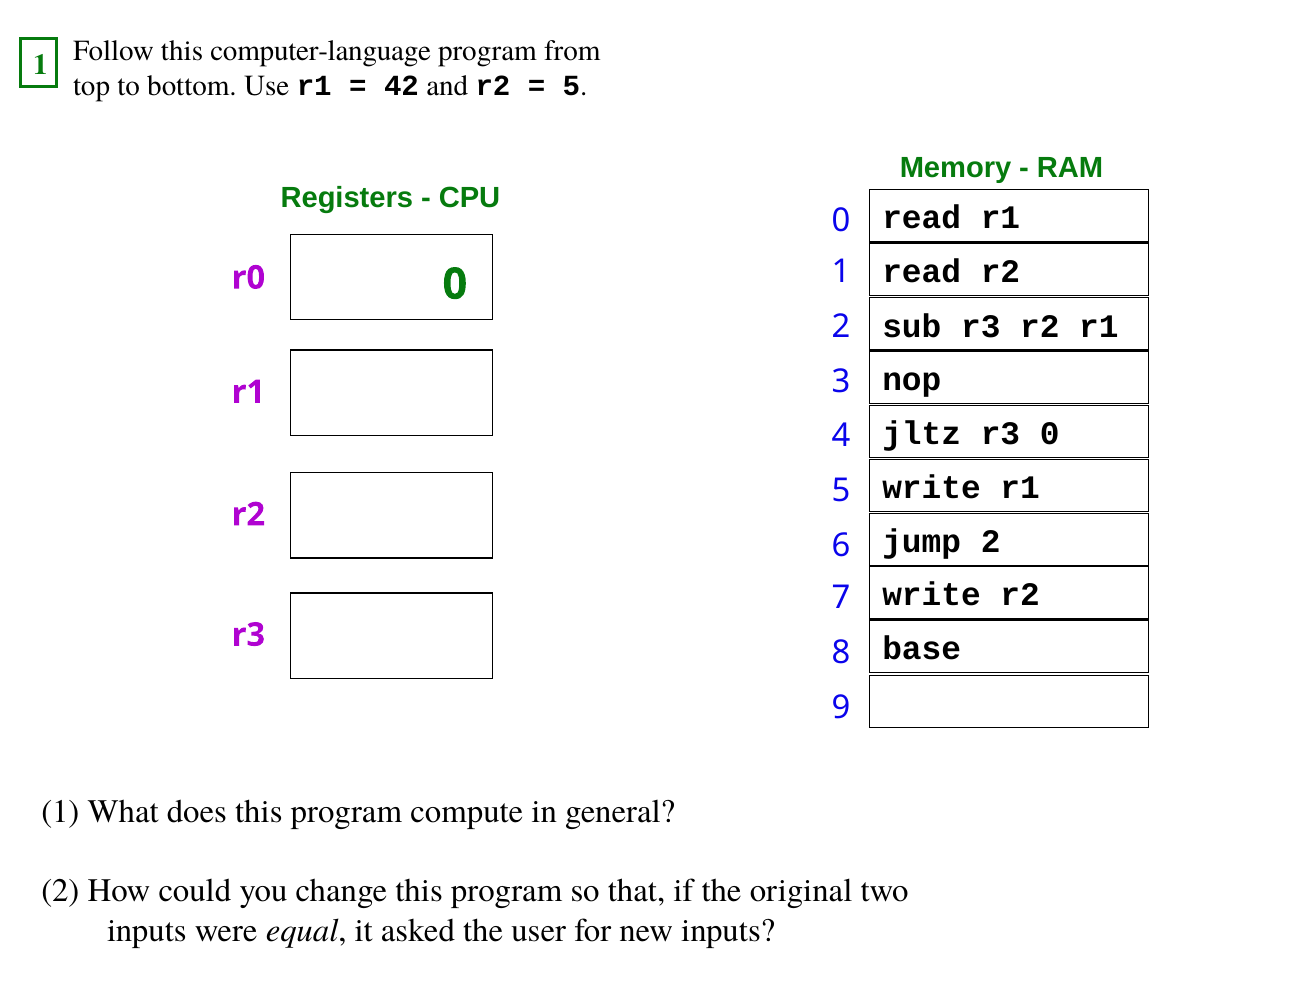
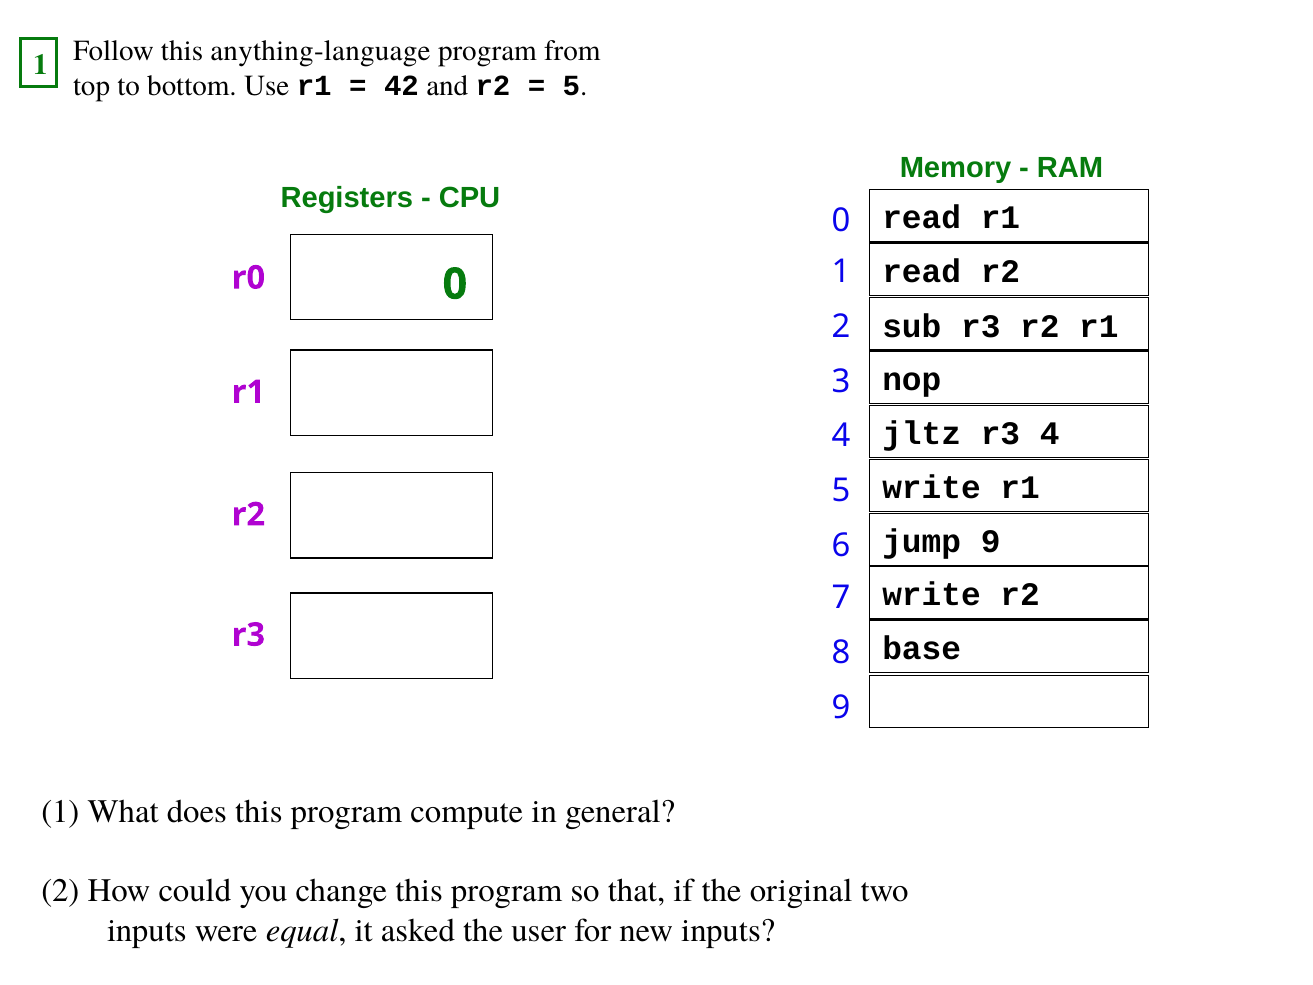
computer-language: computer-language -> anything-language (320, 51)
r3 0: 0 -> 4 (1050, 434)
jump 2: 2 -> 9 (991, 542)
